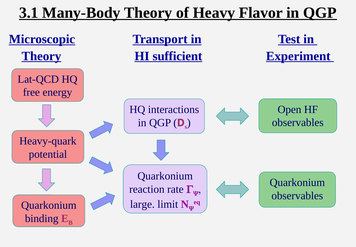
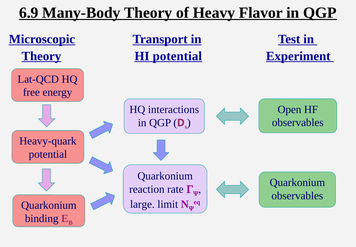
3.1: 3.1 -> 6.9 (29, 13)
HI sufficient: sufficient -> potential (177, 56)
